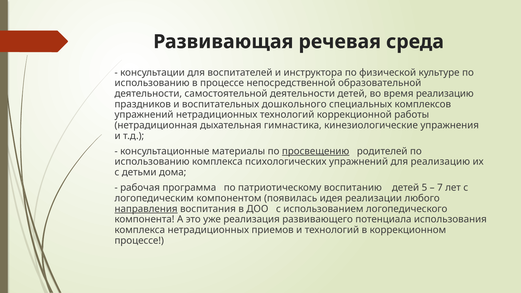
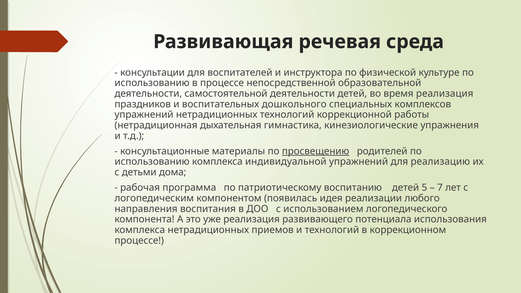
время реализацию: реализацию -> реализация (445, 94)
психологических: психологических -> индивидуальной (286, 162)
направления underline: present -> none (146, 209)
